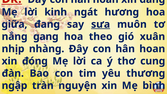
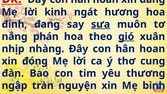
giữa: giữa -> đinh (14, 24)
gang: gang -> phán (46, 37)
gió underline: none -> present (126, 37)
